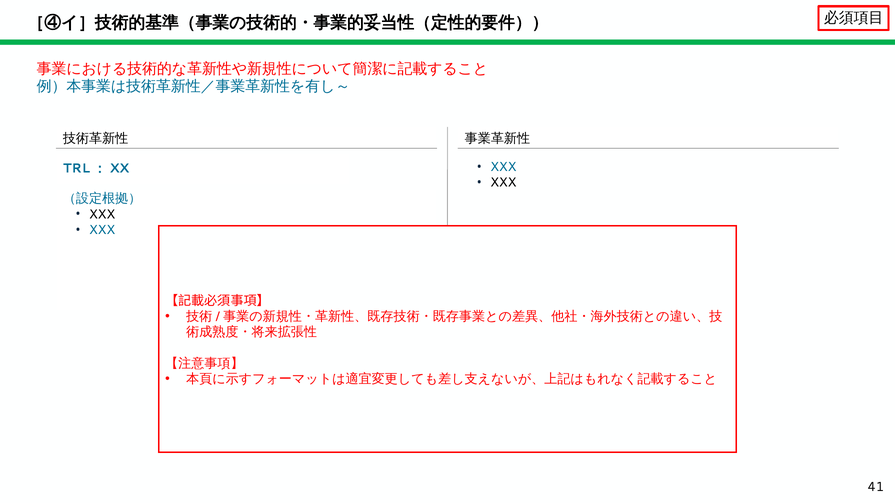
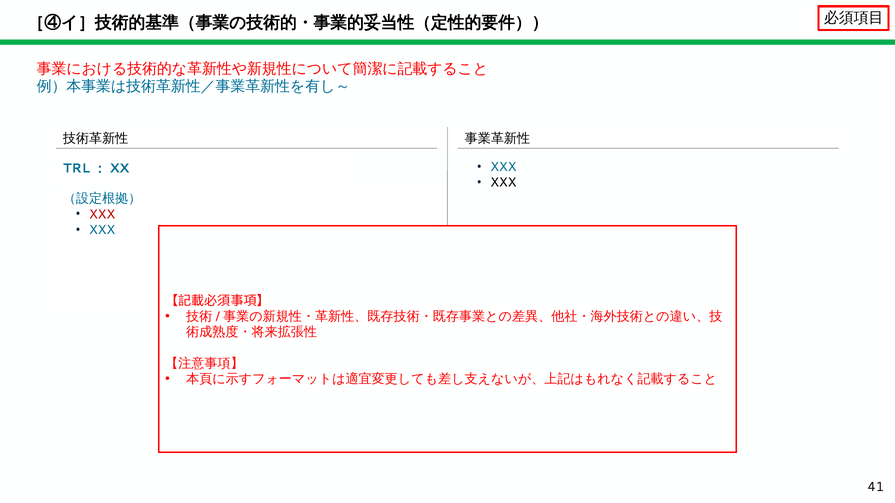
XXX colour: black -> red (102, 214)
